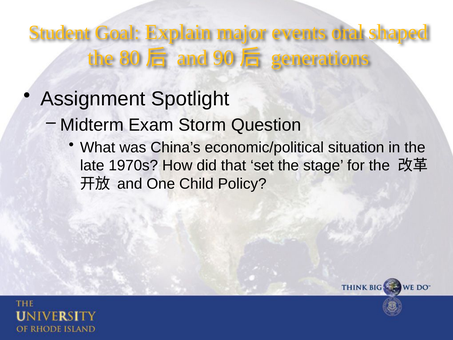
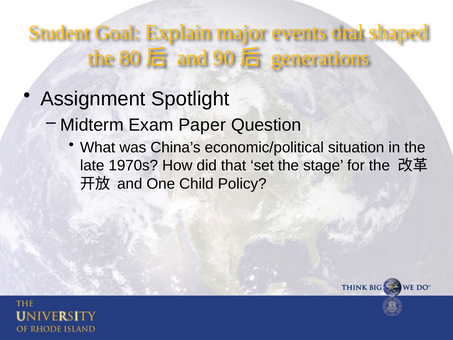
Storm: Storm -> Paper (202, 125)
